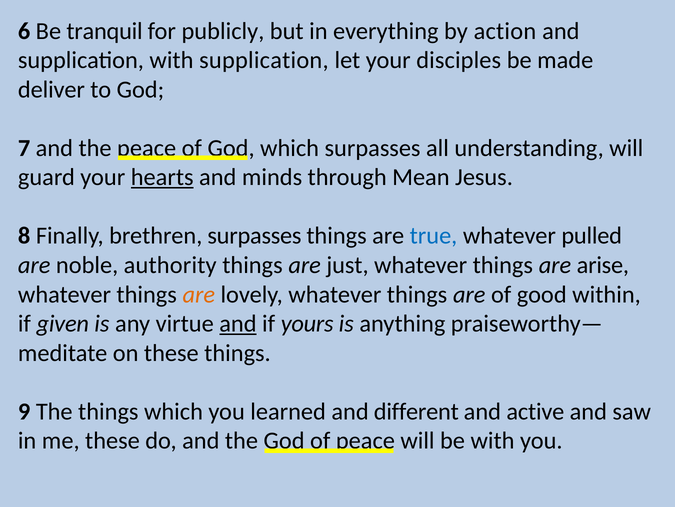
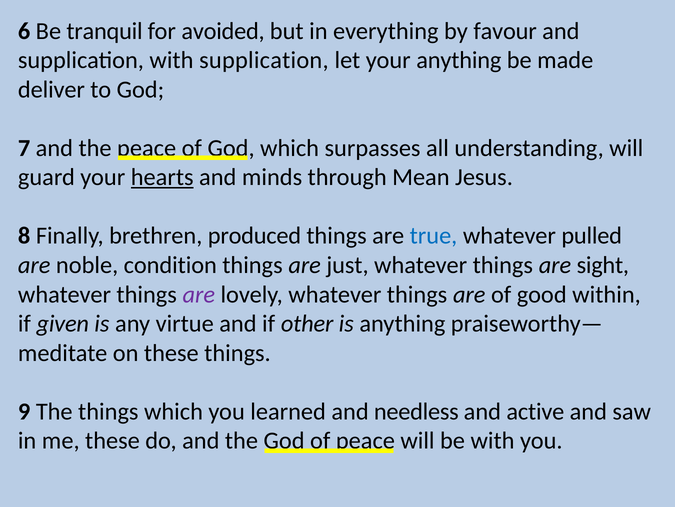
publicly: publicly -> avoided (223, 31)
action: action -> favour (505, 31)
your disciples: disciples -> anything (459, 60)
brethren surpasses: surpasses -> produced (254, 236)
authority: authority -> condition (170, 265)
arise: arise -> sight (603, 265)
are colour: orange -> purple (199, 294)
and underline: present -> none (238, 323)
yours: yours -> other (307, 323)
different: different -> needless (416, 411)
